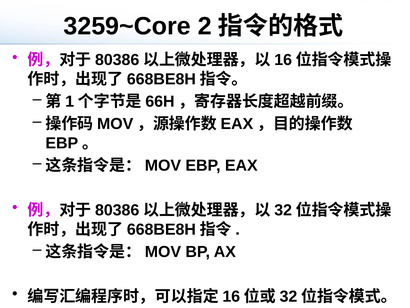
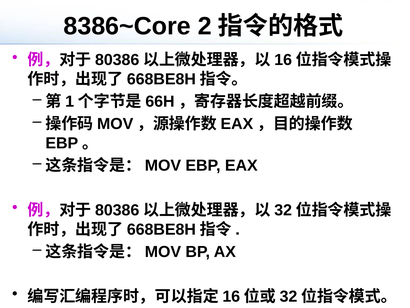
3259~Core: 3259~Core -> 8386~Core (127, 26)
